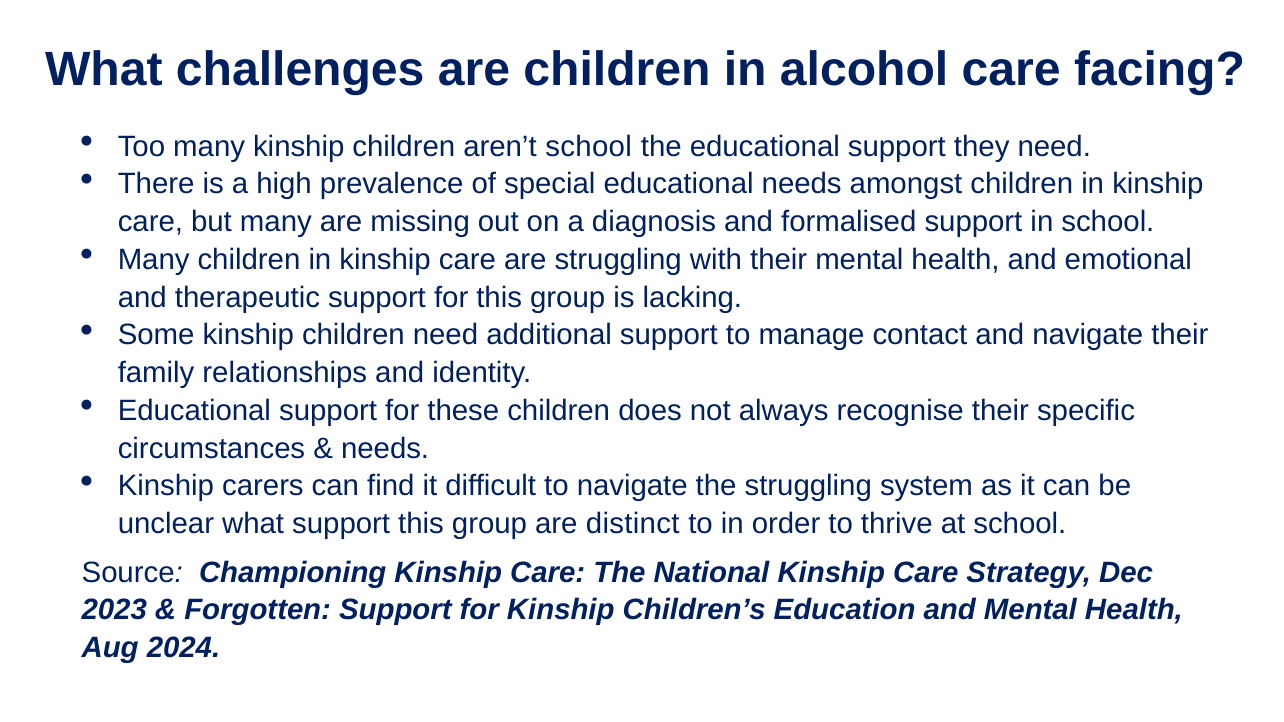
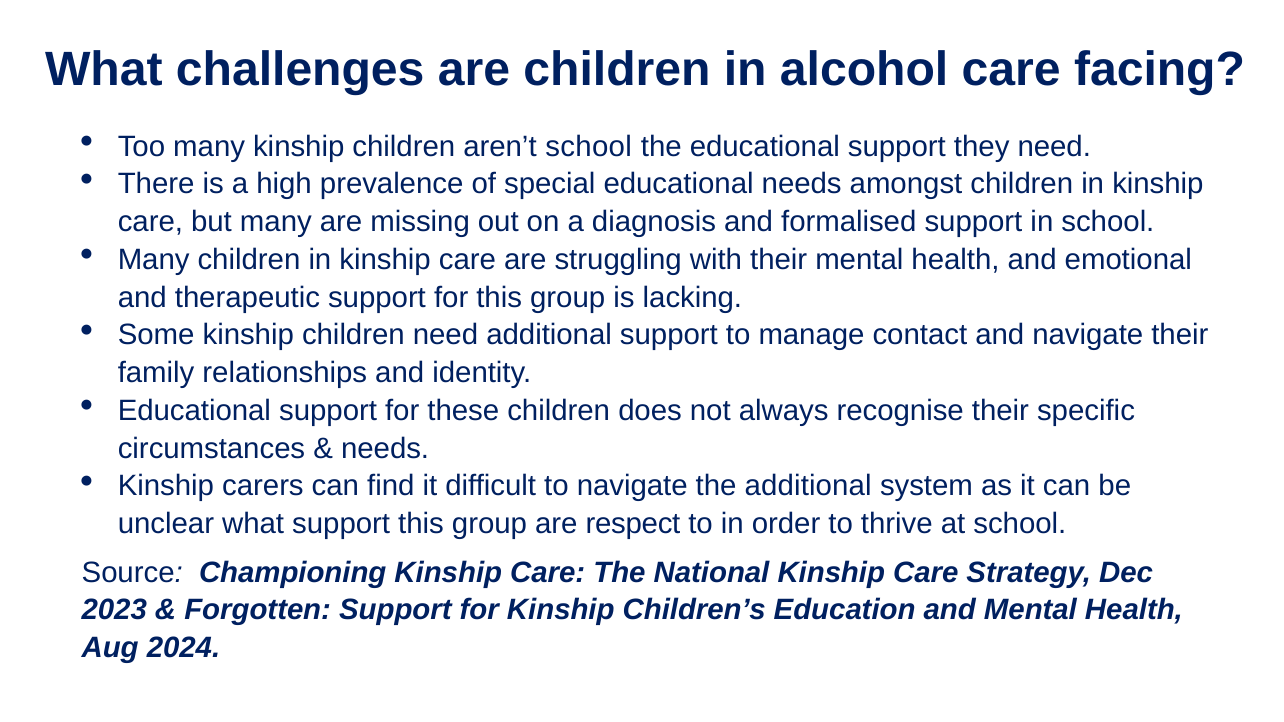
the struggling: struggling -> additional (808, 486)
distinct: distinct -> respect (633, 524)
